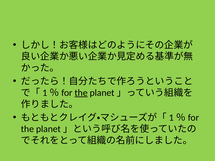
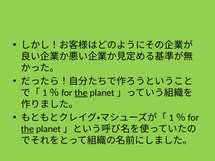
the underline: none -> present (27, 129)
